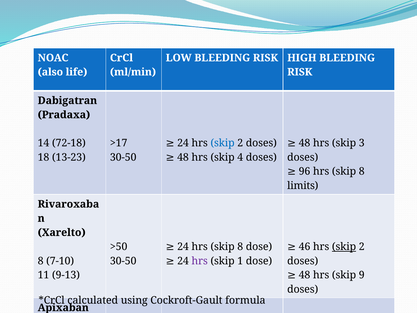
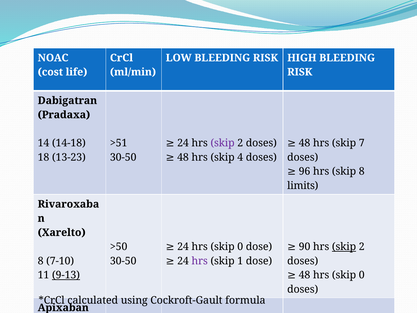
also: also -> cost (50, 72)
skip colour: blue -> purple (223, 143)
3: 3 -> 7 (362, 143)
72-18: 72-18 -> 14-18 (69, 143)
>17: >17 -> >51 (119, 143)
24 hrs skip 8: 8 -> 0 (240, 247)
46: 46 -> 90 (305, 247)
48 hrs skip 9: 9 -> 0 (362, 275)
9-13 underline: none -> present (66, 275)
